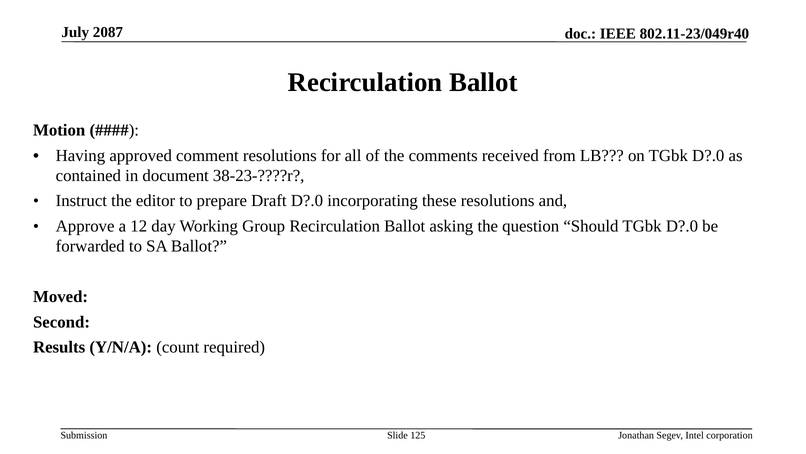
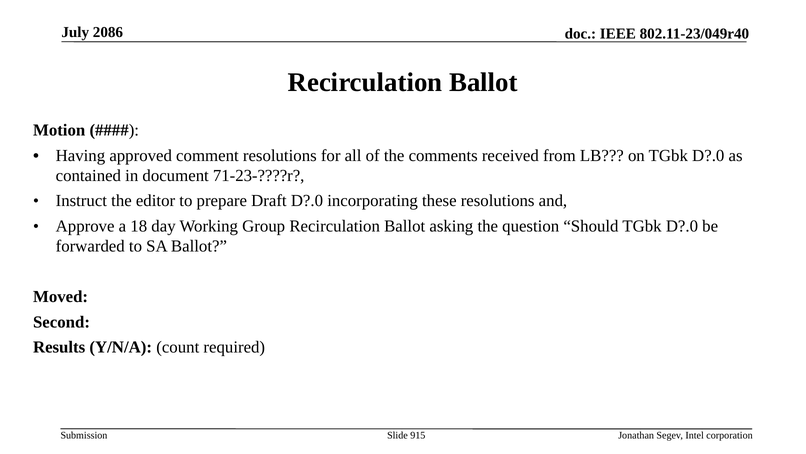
2087: 2087 -> 2086 (108, 32)
38-23-????r: 38-23-????r -> 71-23-????r (259, 175)
12: 12 -> 18 (139, 226)
125: 125 -> 915 (418, 435)
